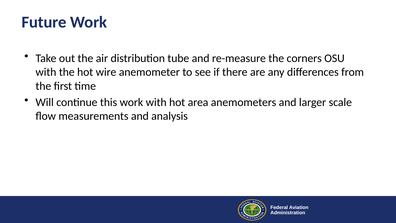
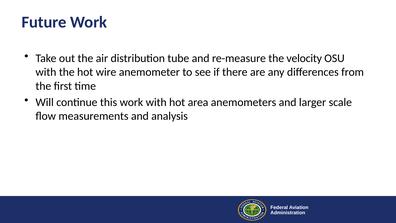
corners: corners -> velocity (304, 58)
